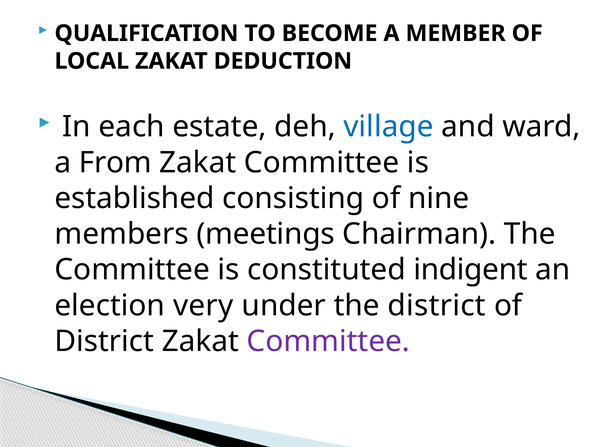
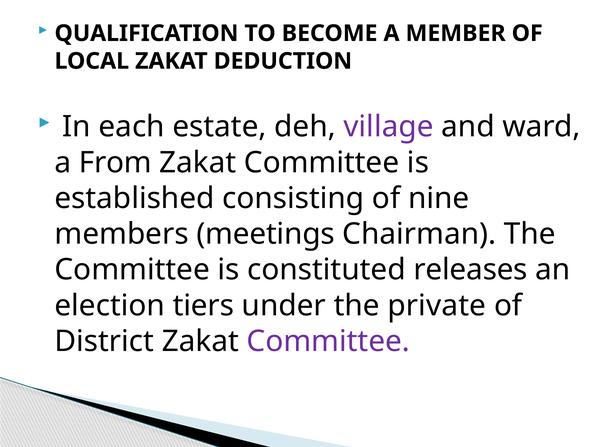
village colour: blue -> purple (389, 127)
indigent: indigent -> releases (470, 270)
very: very -> tiers (203, 306)
the district: district -> private (437, 306)
